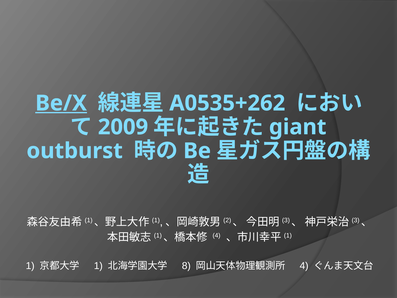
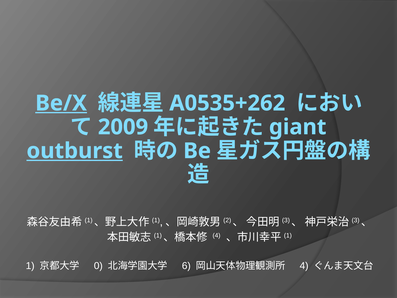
outburst underline: none -> present (75, 151)
1: 1 -> 0 (98, 266)
8: 8 -> 6 (186, 266)
